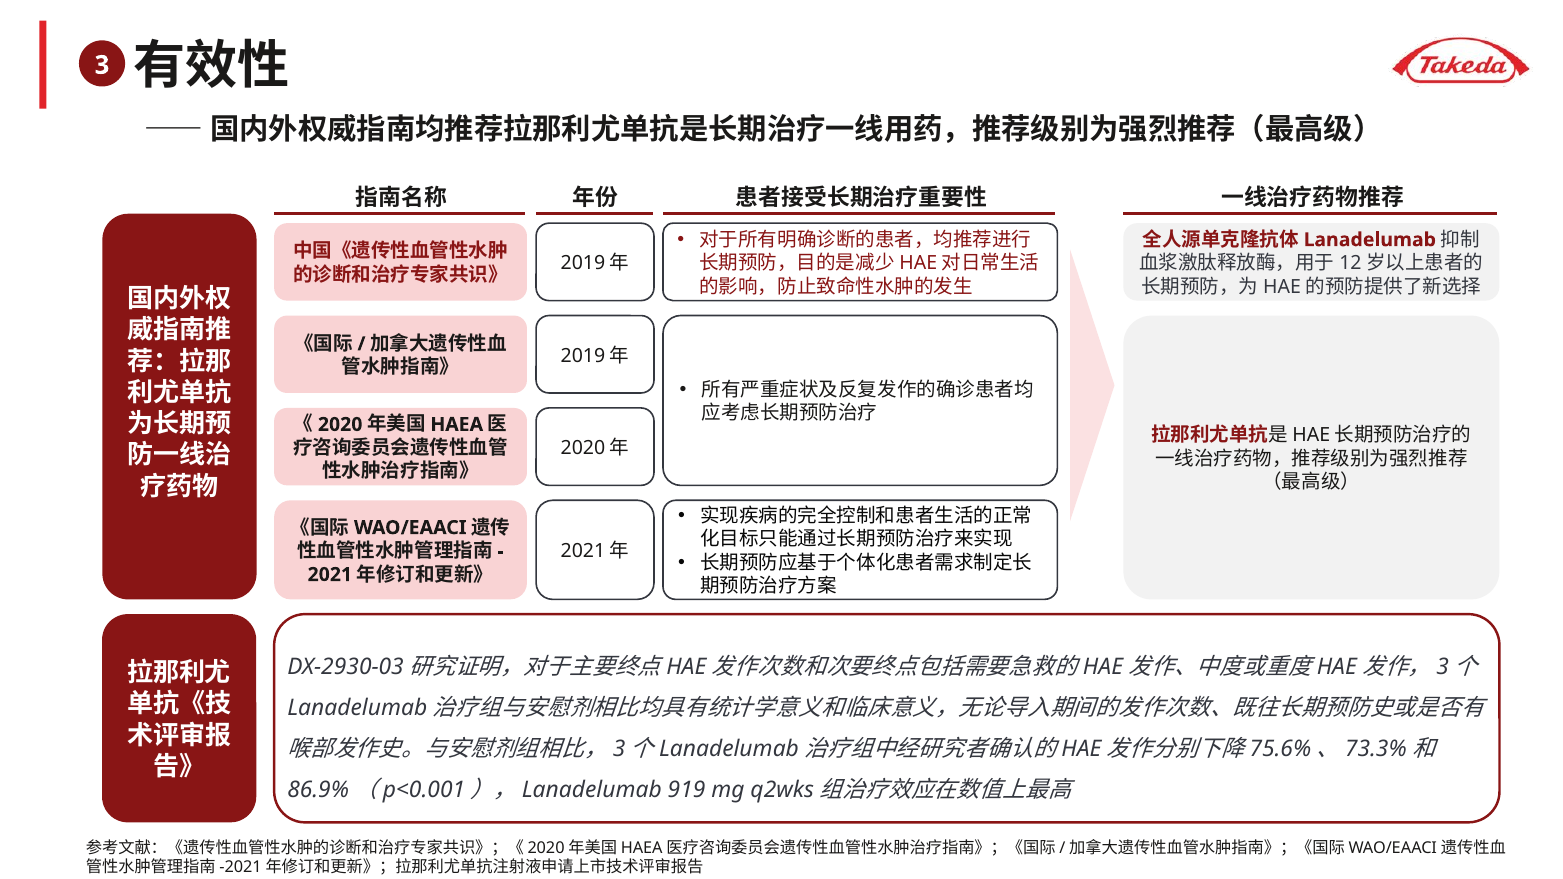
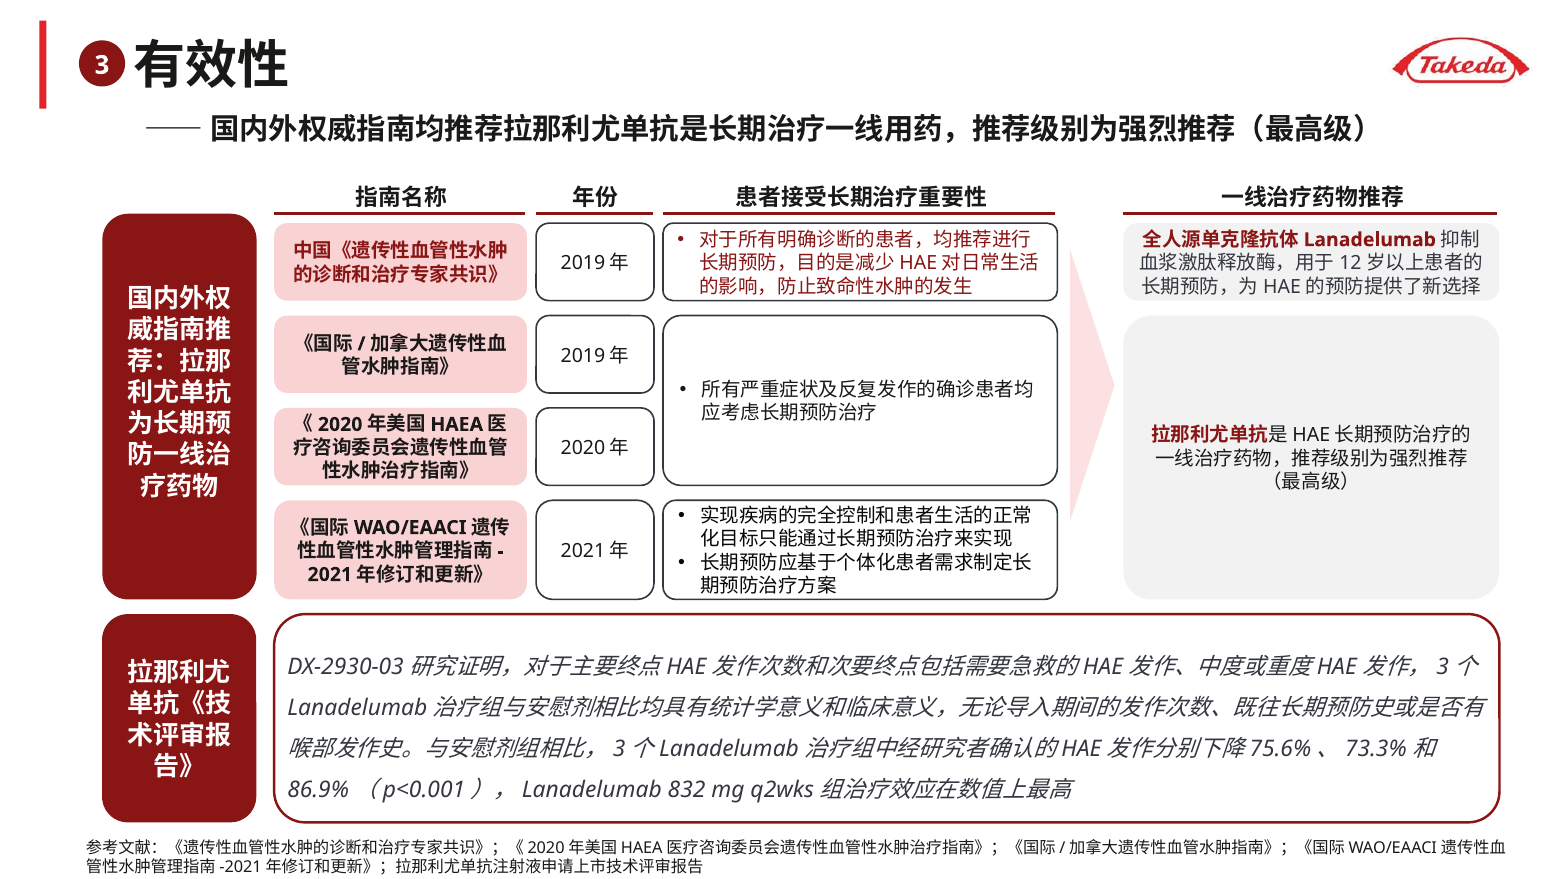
919: 919 -> 832 (687, 790)
